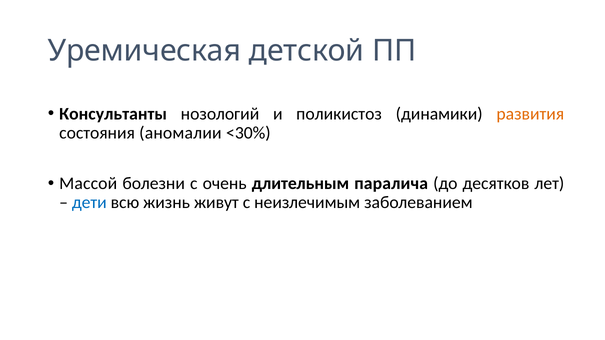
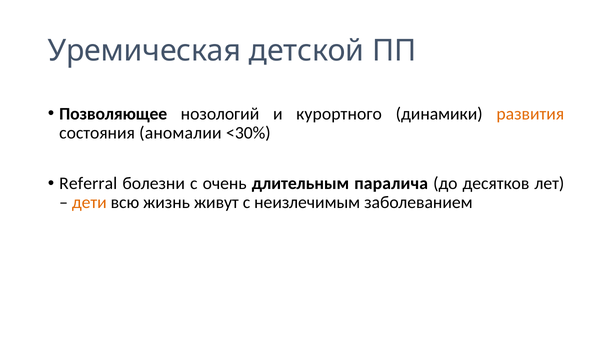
Консультанты: Консультанты -> Позволяющее (113, 114)
поликистоз: поликистоз -> курортного (339, 114)
Массой: Массой -> Referral (88, 184)
дети colour: blue -> orange (89, 203)
